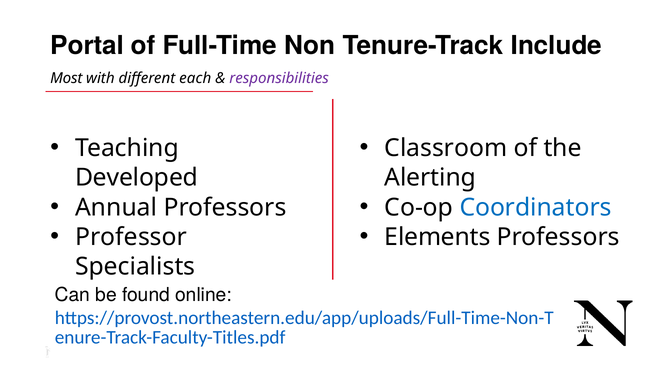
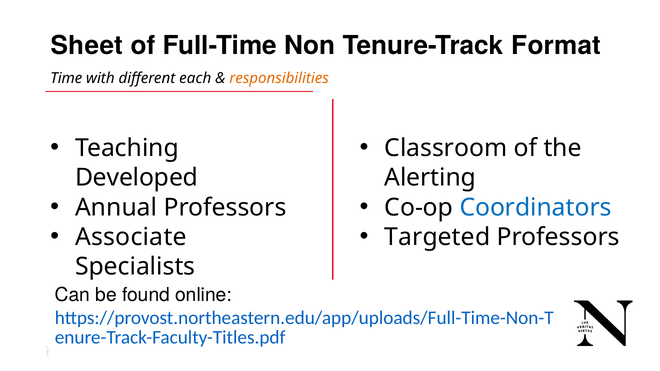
Portal: Portal -> Sheet (87, 46)
Include: Include -> Format (556, 46)
Most: Most -> Time (66, 78)
responsibilities colour: purple -> orange (279, 78)
Professor: Professor -> Associate (131, 237)
Elements: Elements -> Targeted (437, 237)
